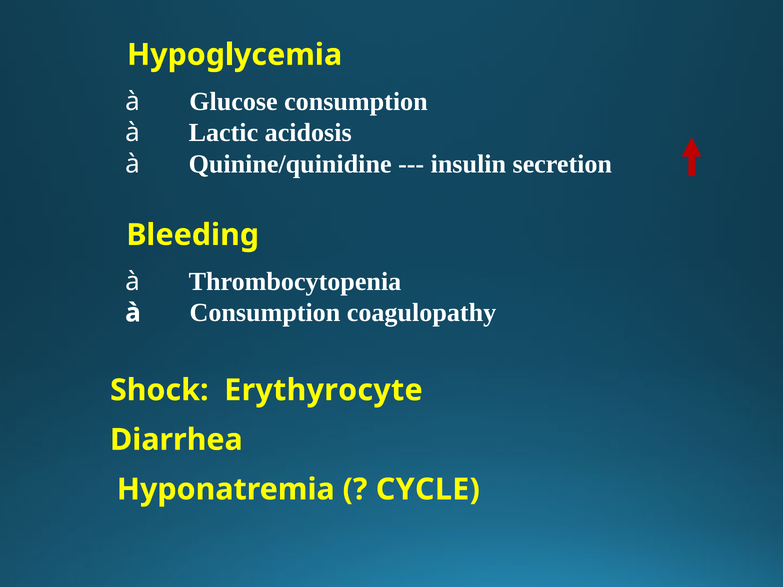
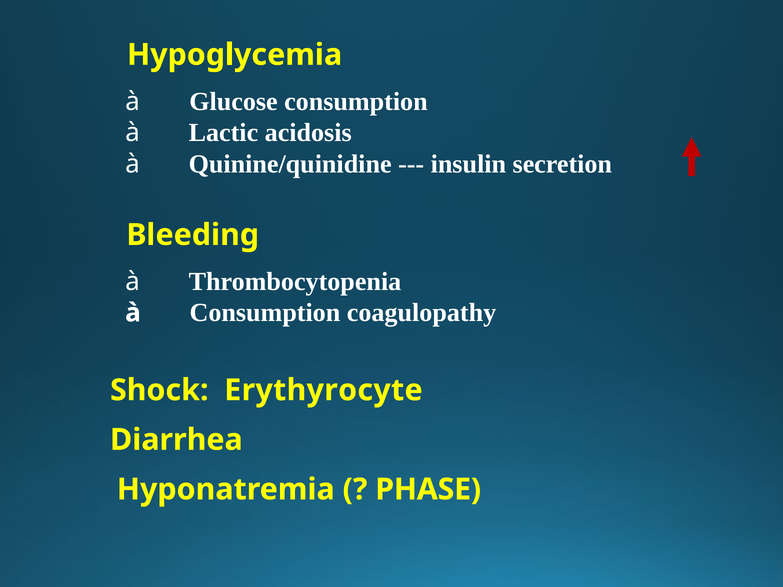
CYCLE: CYCLE -> PHASE (428, 490)
